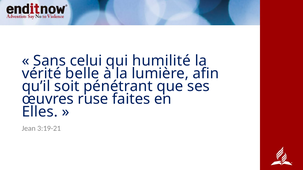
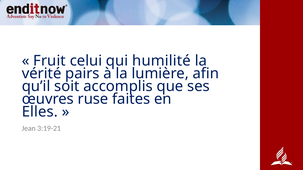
Sans: Sans -> Fruit (50, 61)
belle: belle -> pairs (82, 74)
pénétrant: pénétrant -> accomplis (118, 86)
